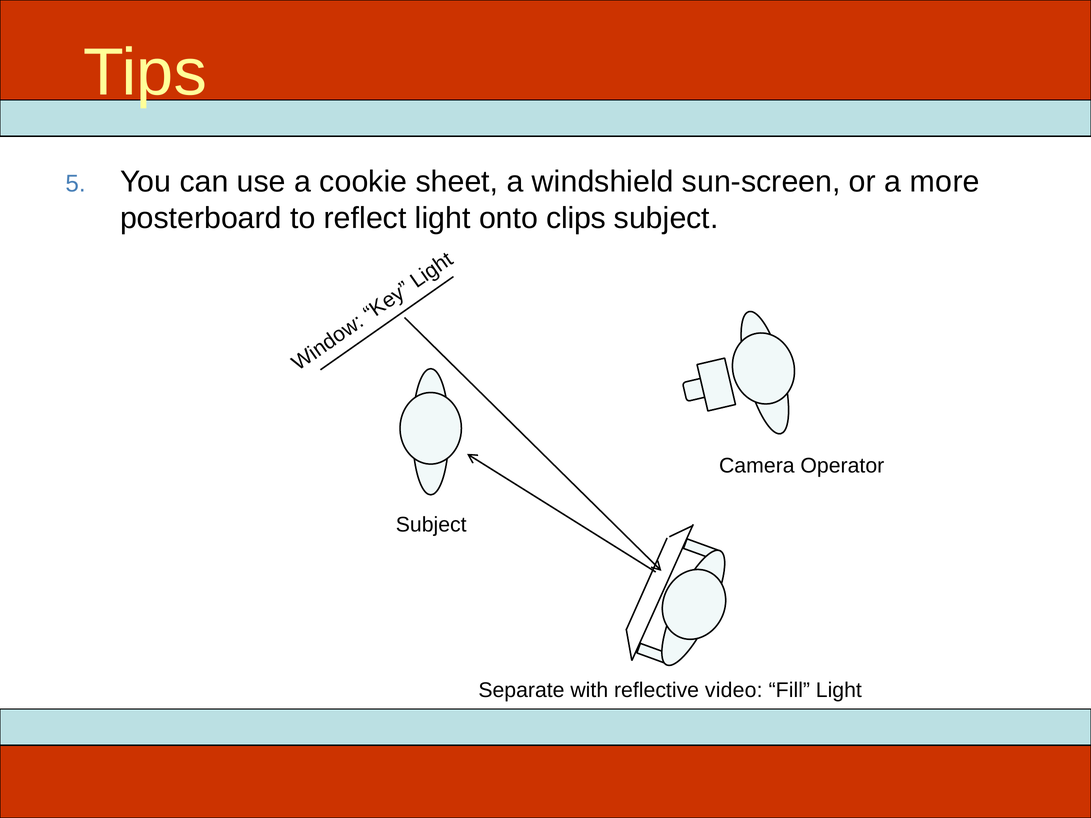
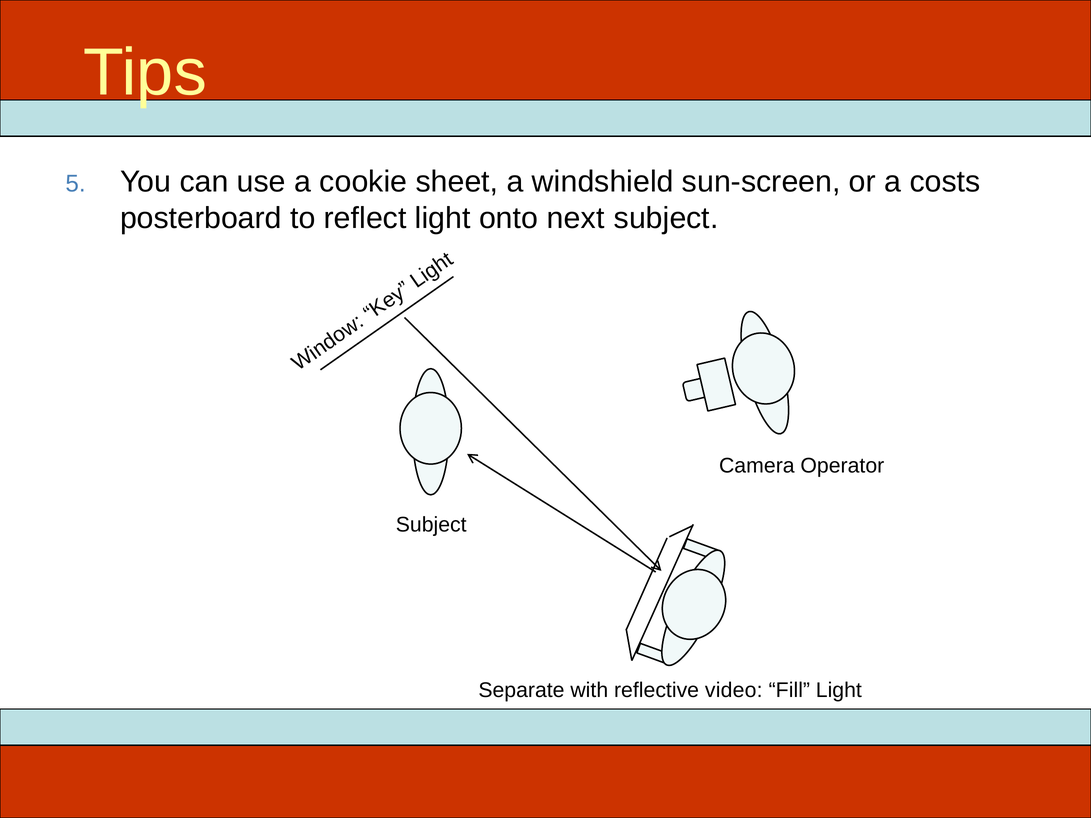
more: more -> costs (945, 182)
clips: clips -> next (576, 218)
